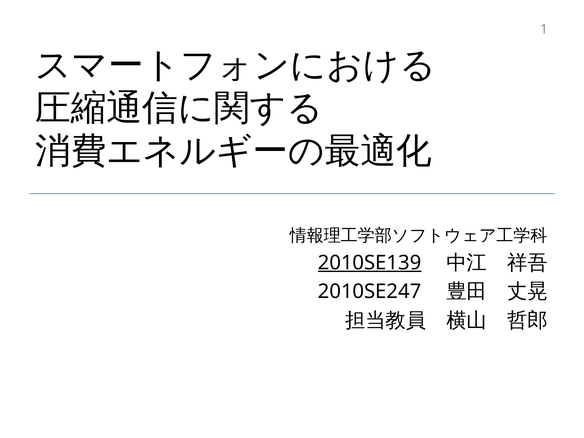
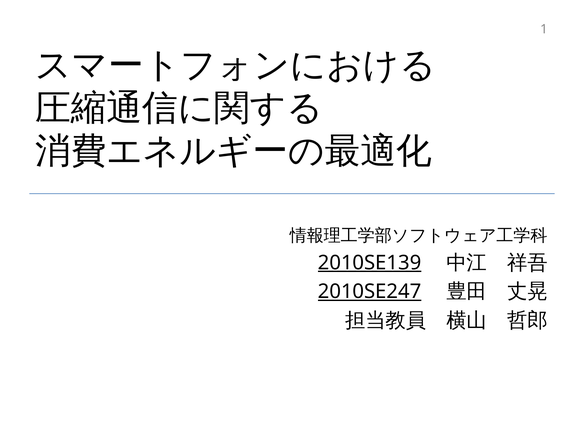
2010SE247 underline: none -> present (370, 292)
